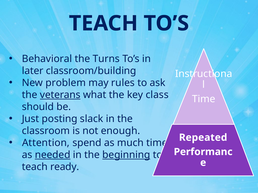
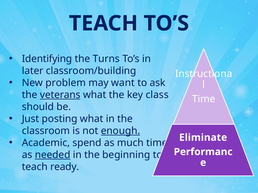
Behavioral: Behavioral -> Identifying (47, 59)
rules: rules -> want (123, 83)
posting slack: slack -> what (92, 119)
enough underline: none -> present (121, 131)
Repeated: Repeated -> Eliminate (203, 138)
Attention: Attention -> Academic (46, 143)
beginning underline: present -> none (126, 155)
